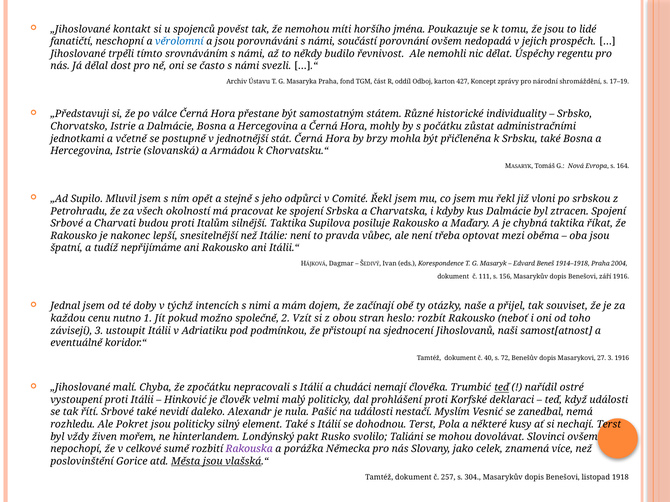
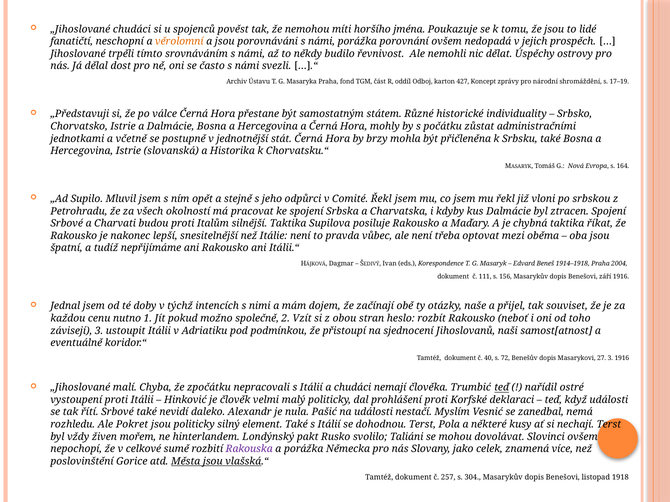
„Jihoslované kontakt: kontakt -> chudáci (132, 29)
věrolomní colour: blue -> orange (179, 42)
námi součástí: součástí -> porážka (357, 42)
regentu: regentu -> ostrovy (575, 54)
Armádou: Armádou -> Historika (232, 151)
